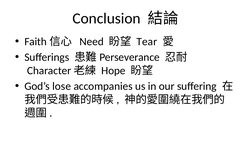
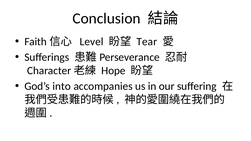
Need: Need -> Level (92, 42)
lose: lose -> into (62, 86)
